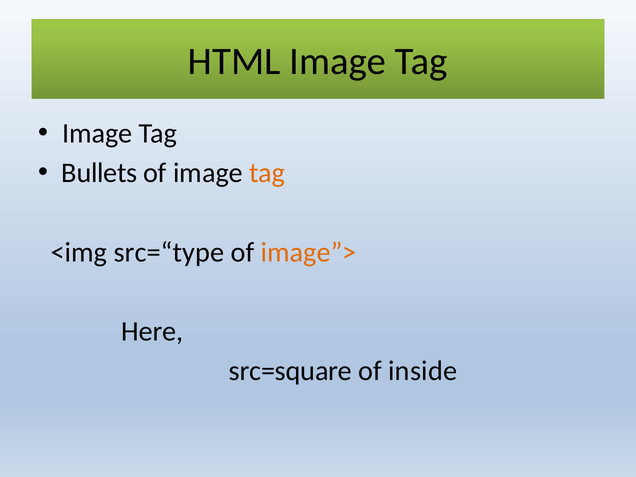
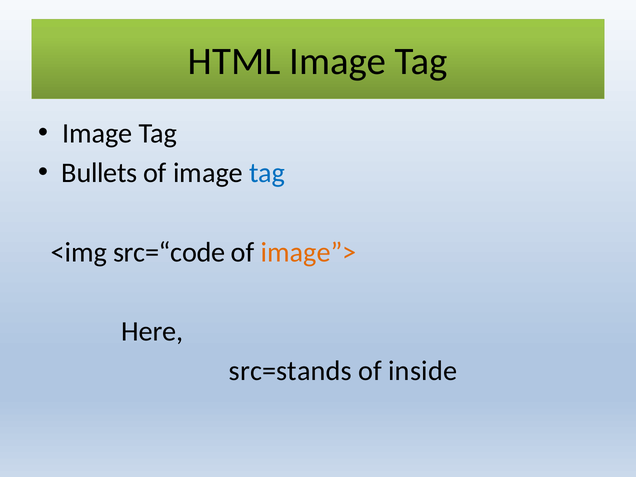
tag colour: orange -> blue (267, 173)
src=“type: src=“type -> src=“code (169, 252)
src=square: src=square -> src=stands (290, 371)
